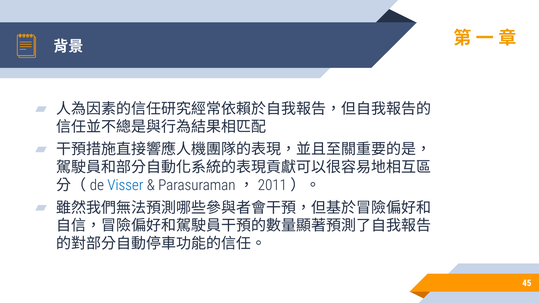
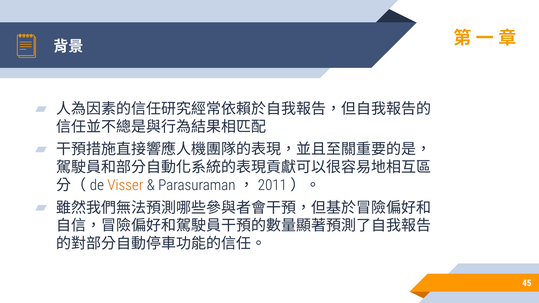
Visser colour: blue -> orange (125, 185)
